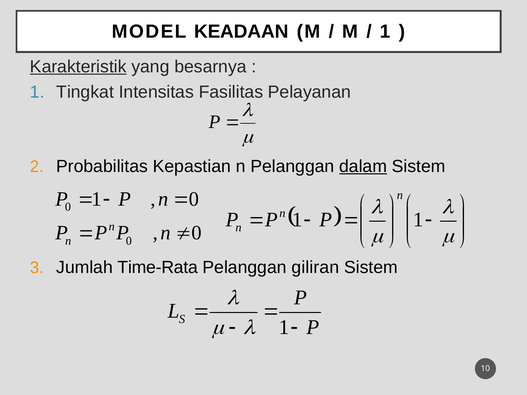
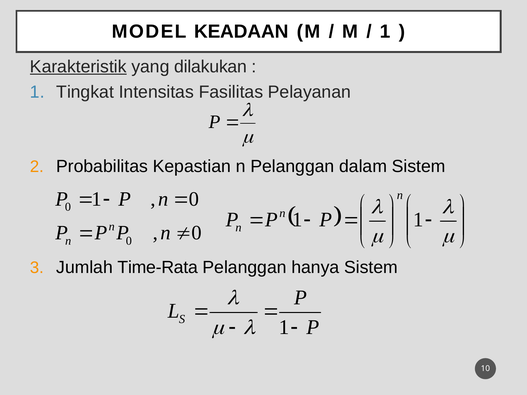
besarnya: besarnya -> dilakukan (211, 67)
dalam underline: present -> none (363, 166)
giliran: giliran -> hanya (315, 268)
